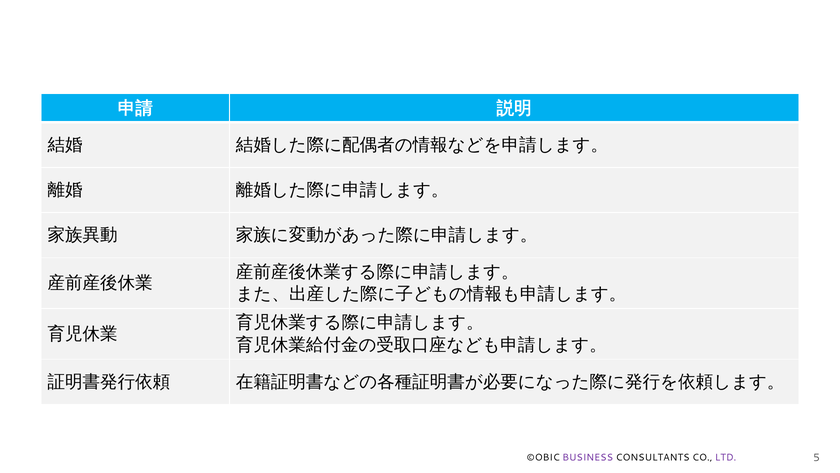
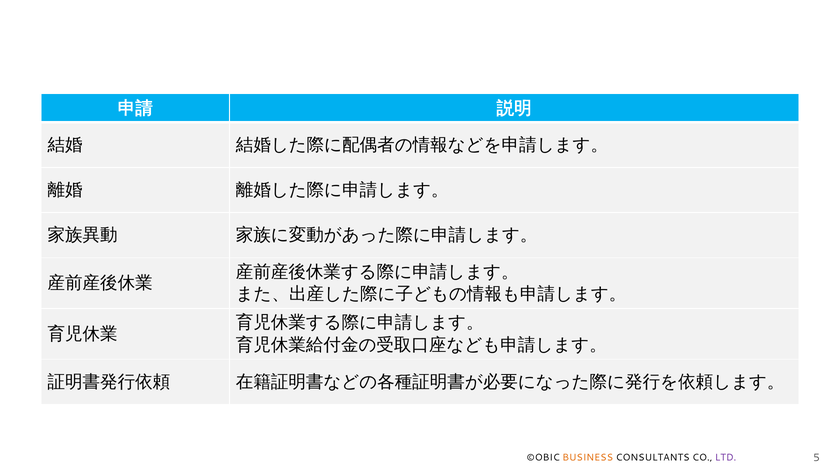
BUSINESS colour: purple -> orange (588, 457)
